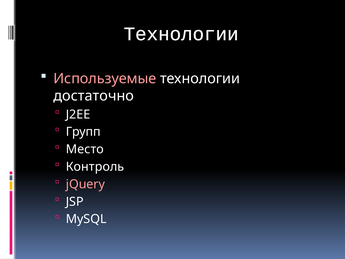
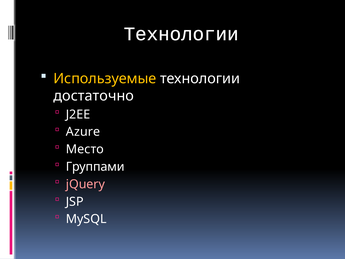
Используемые colour: pink -> yellow (105, 79)
Групп: Групп -> Azure (83, 132)
Контроль: Контроль -> Группами (95, 167)
